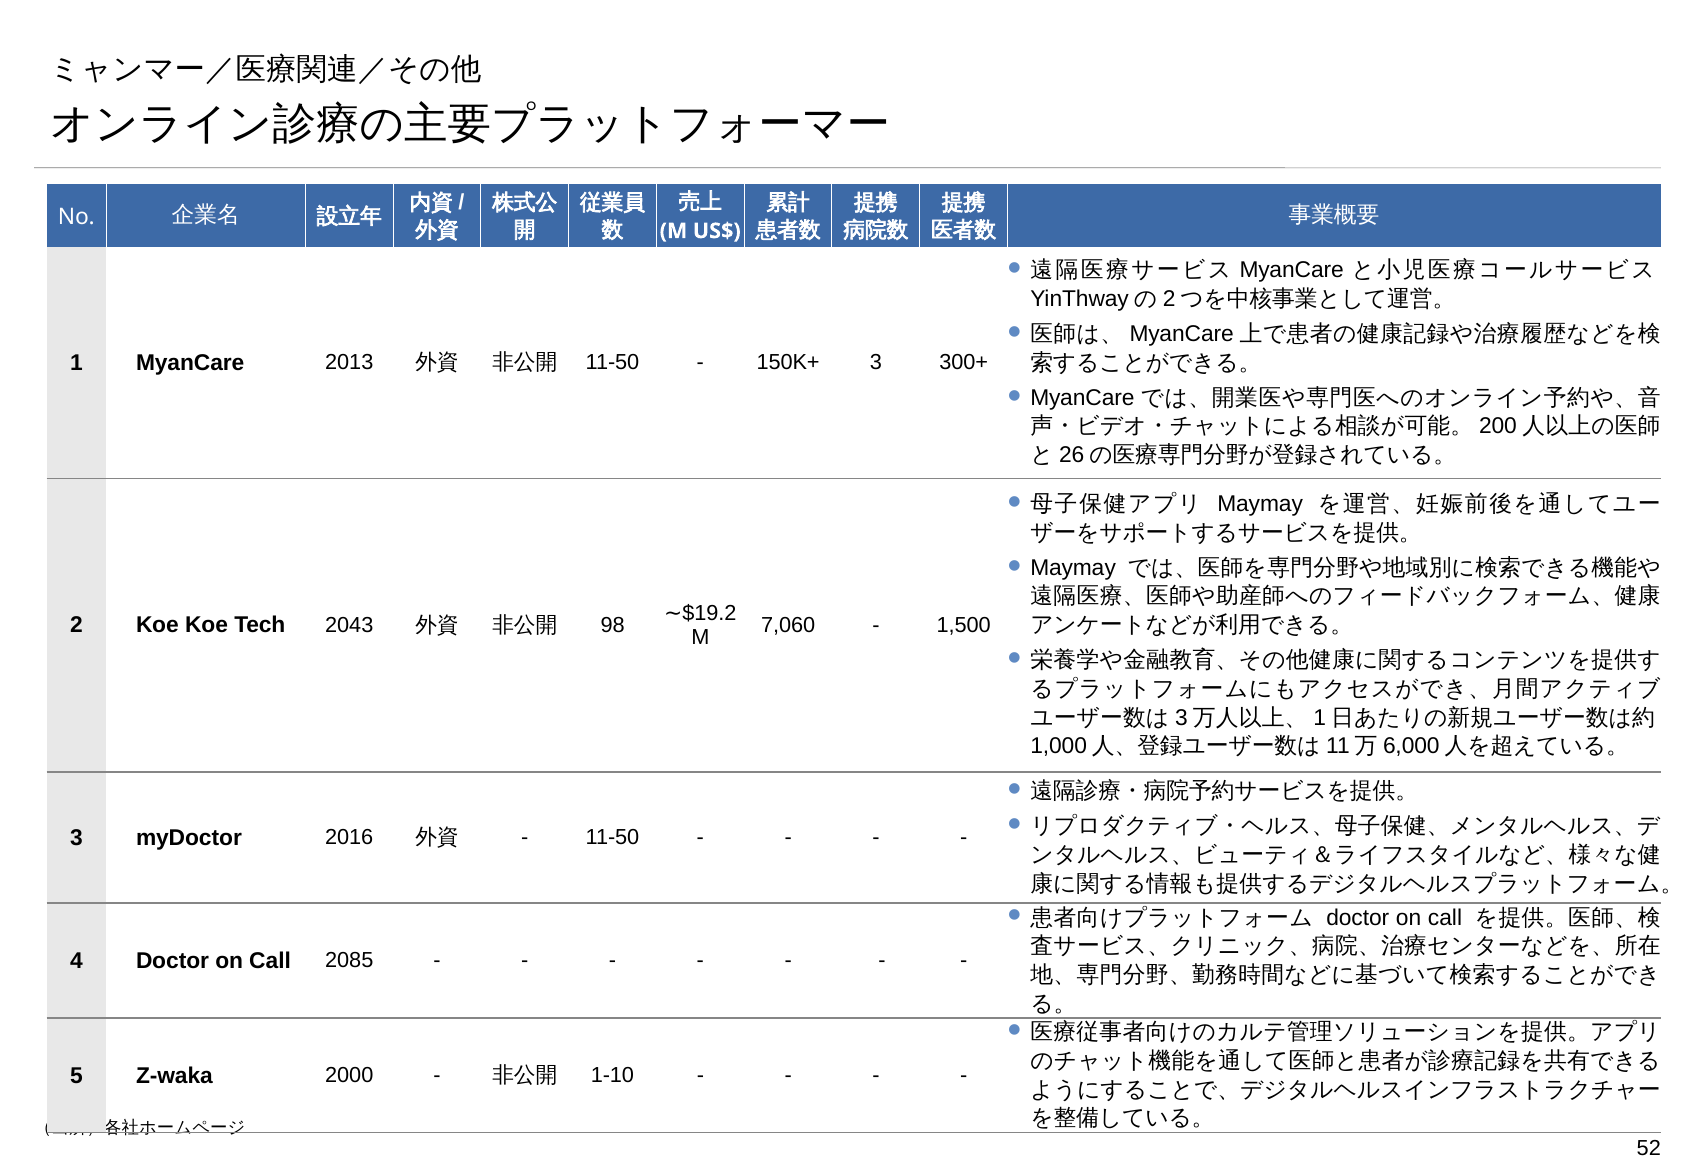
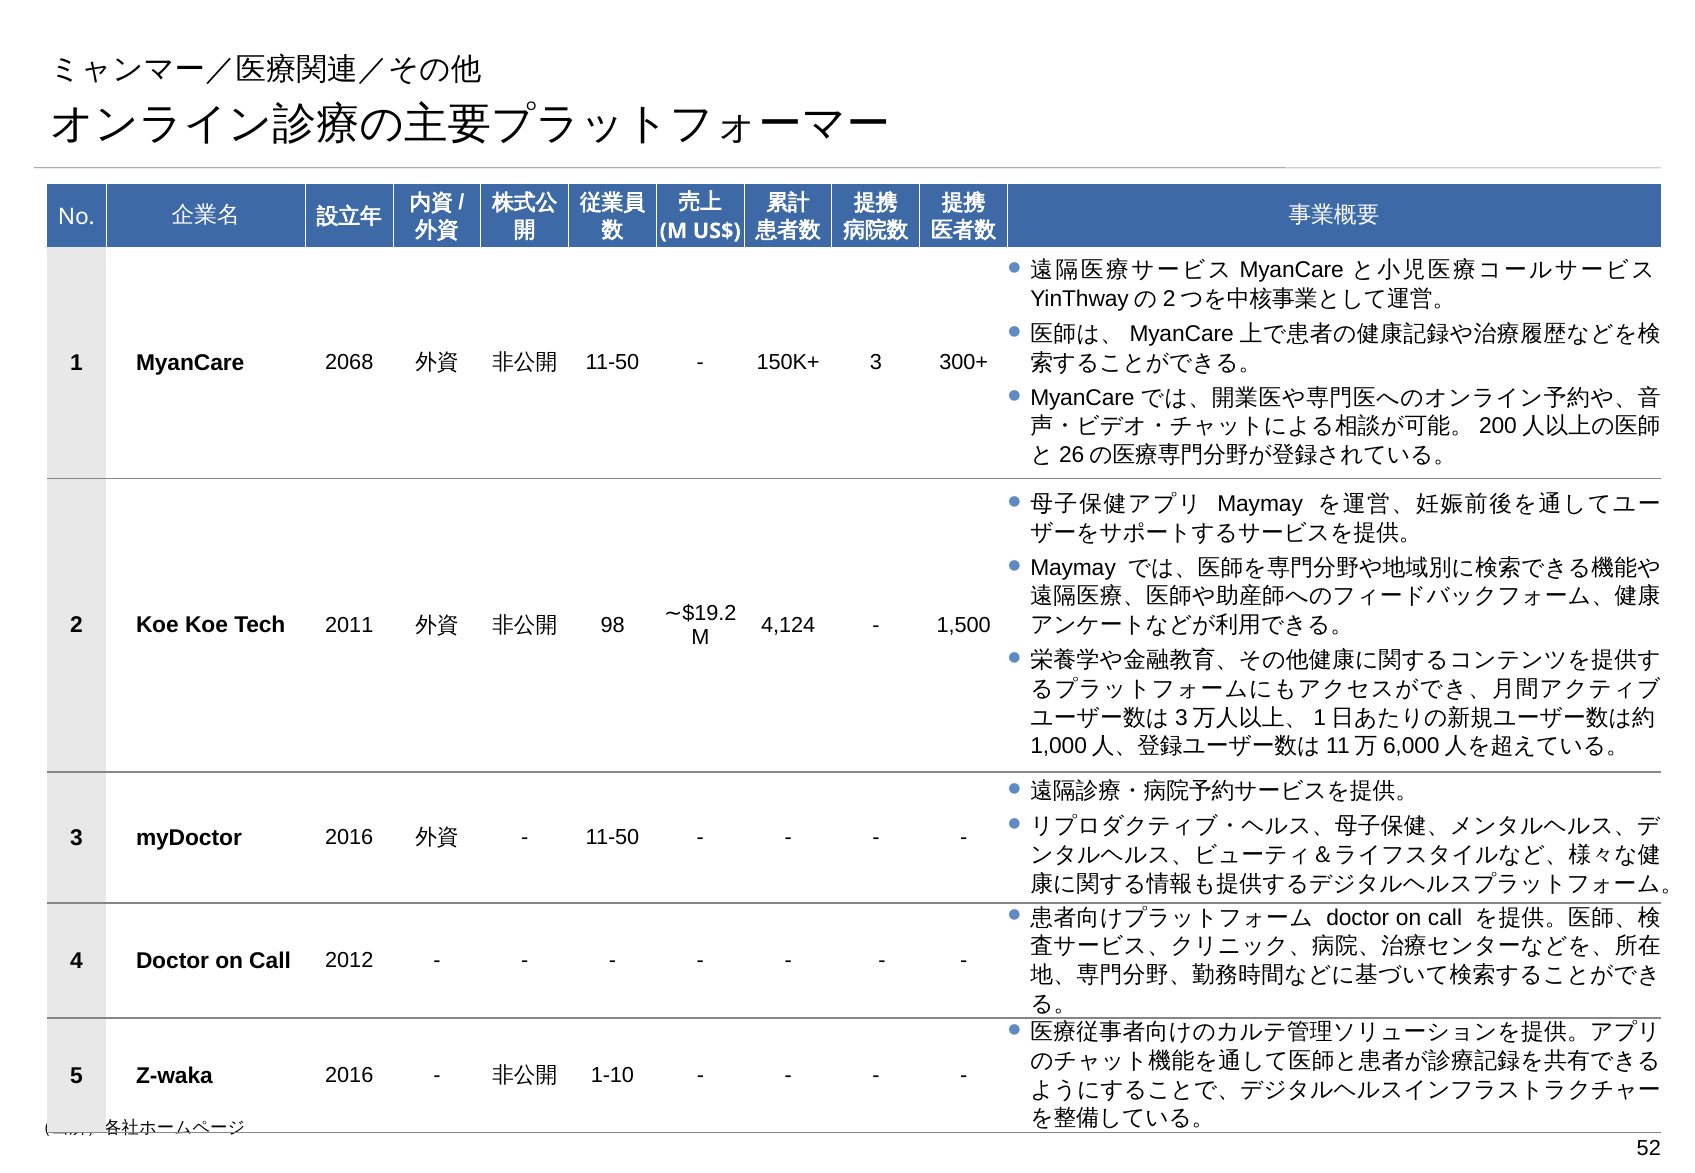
2013: 2013 -> 2068 (349, 363)
2043: 2043 -> 2011 (349, 626)
7,060: 7,060 -> 4,124 (788, 626)
2085: 2085 -> 2012 (349, 961)
Z-waka 2000: 2000 -> 2016 (349, 1076)
